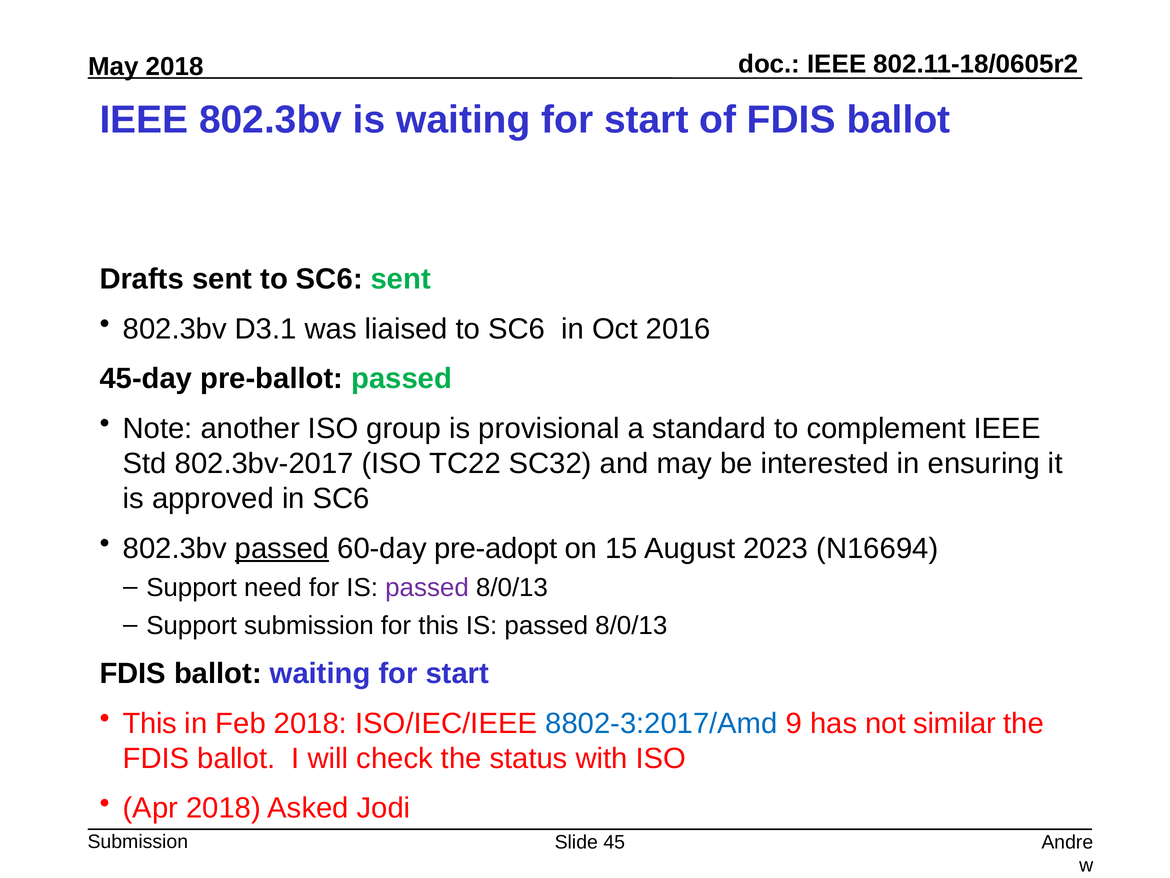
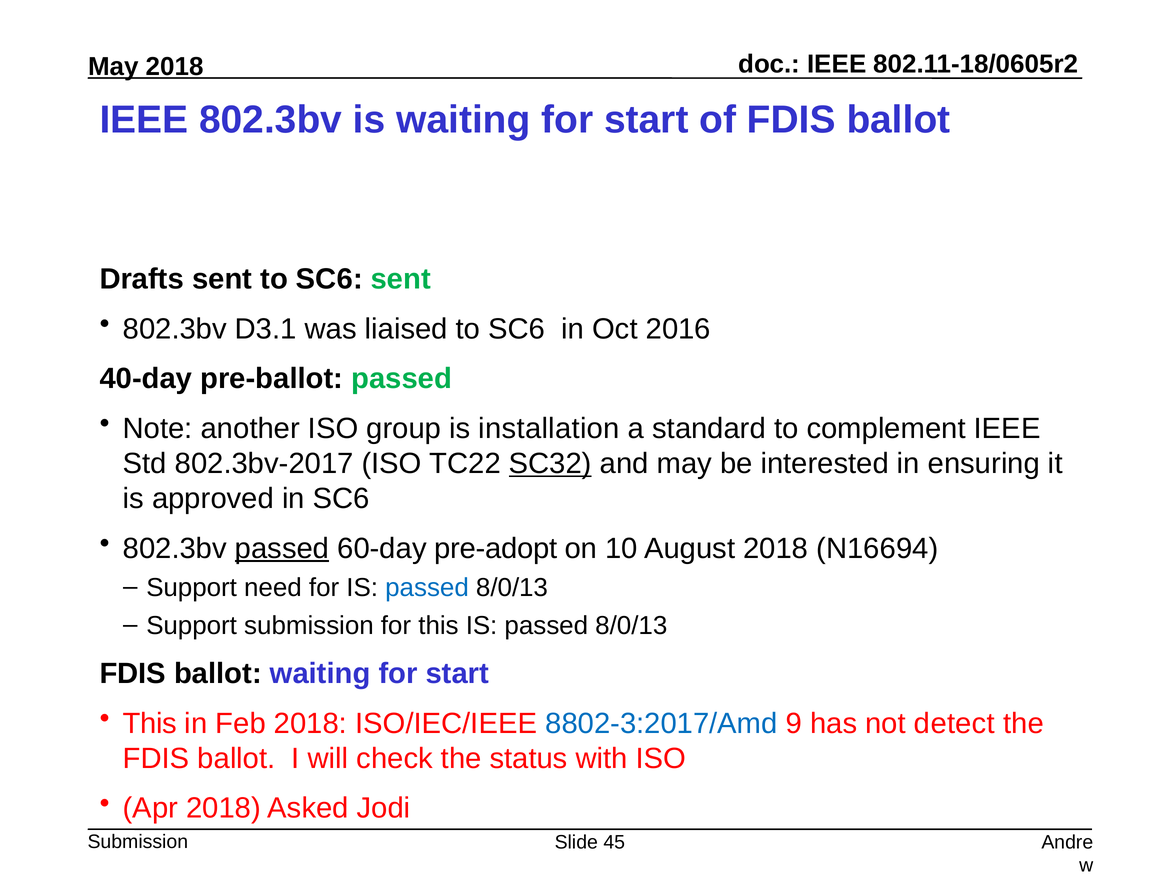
45-day: 45-day -> 40-day (146, 378)
provisional: provisional -> installation (549, 428)
SC32 underline: none -> present (550, 463)
15: 15 -> 10 (621, 548)
August 2023: 2023 -> 2018 (776, 548)
passed colour: purple -> blue (427, 588)
similar: similar -> detect (954, 723)
